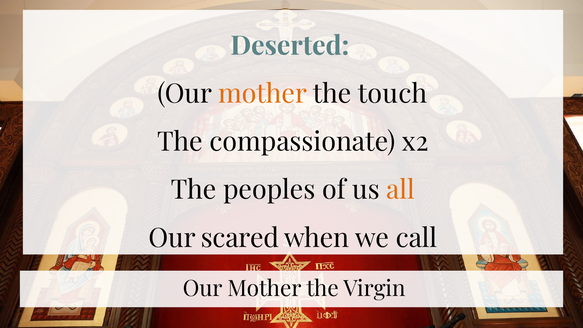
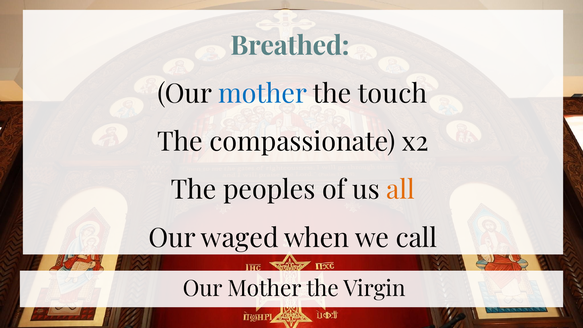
Deserted: Deserted -> Breathed (290, 46)
mother colour: orange -> blue (263, 94)
scared: scared -> waged (240, 238)
